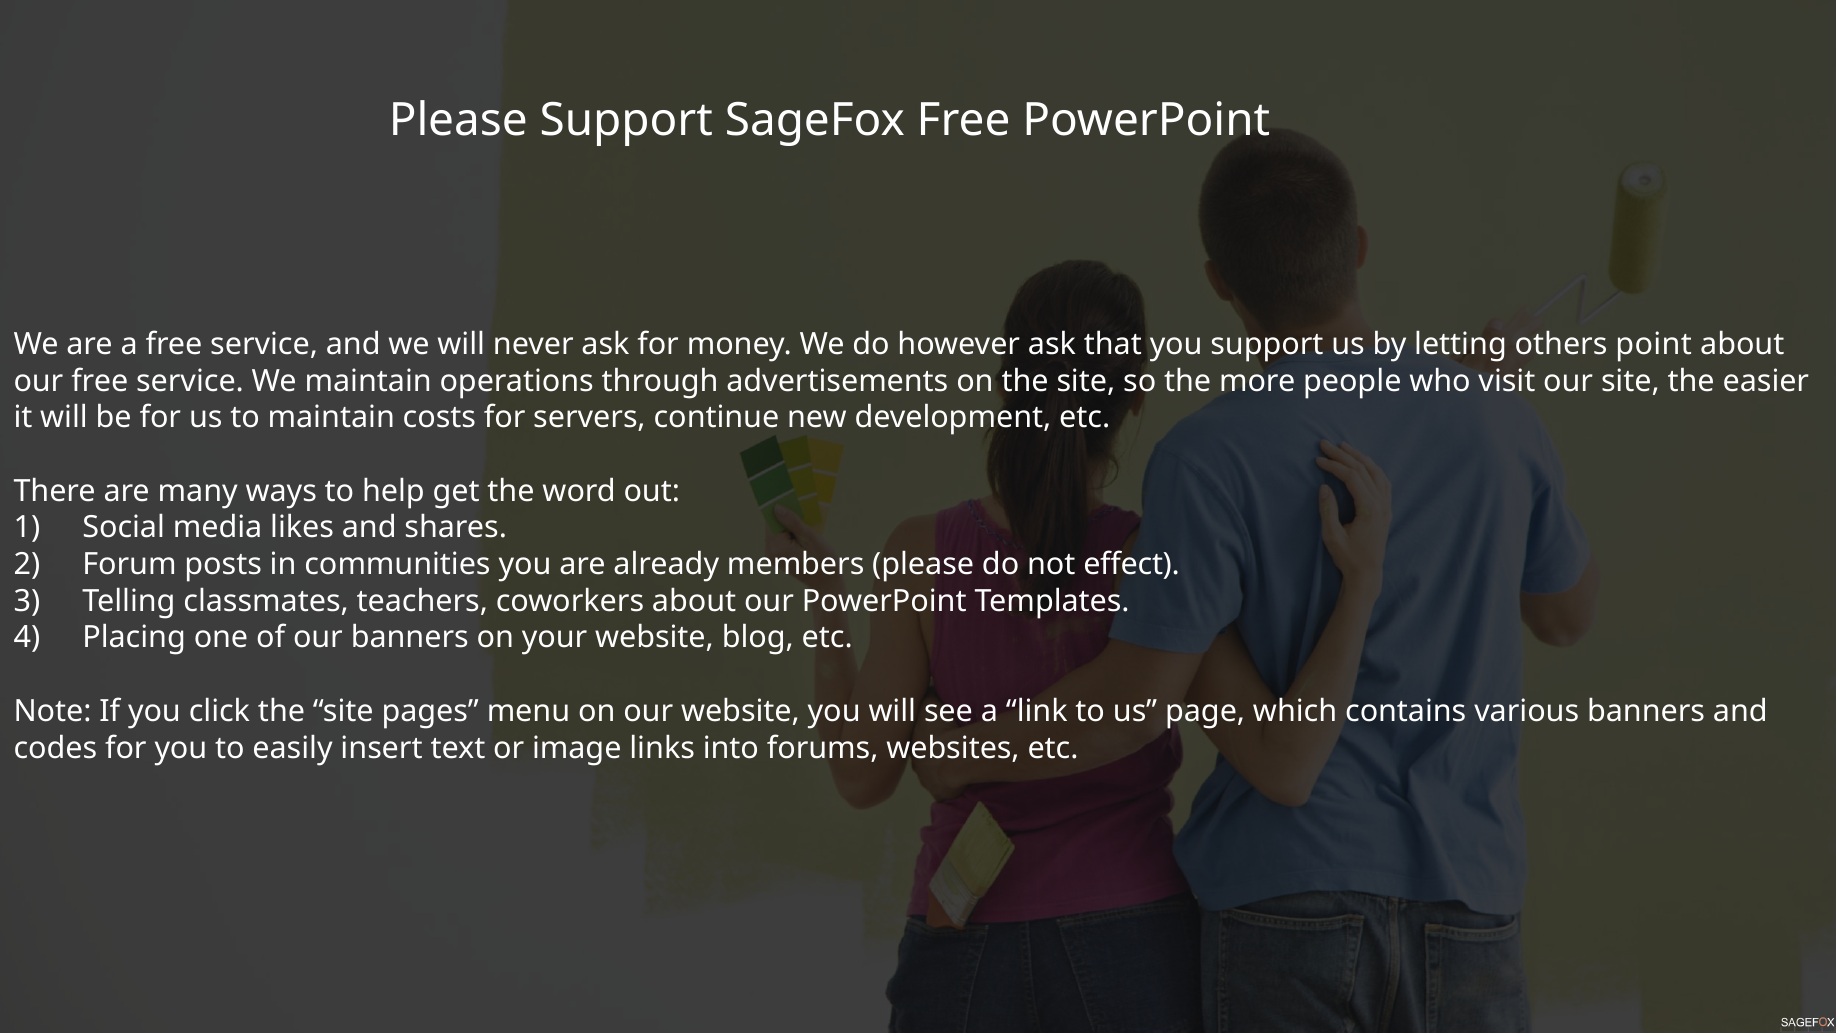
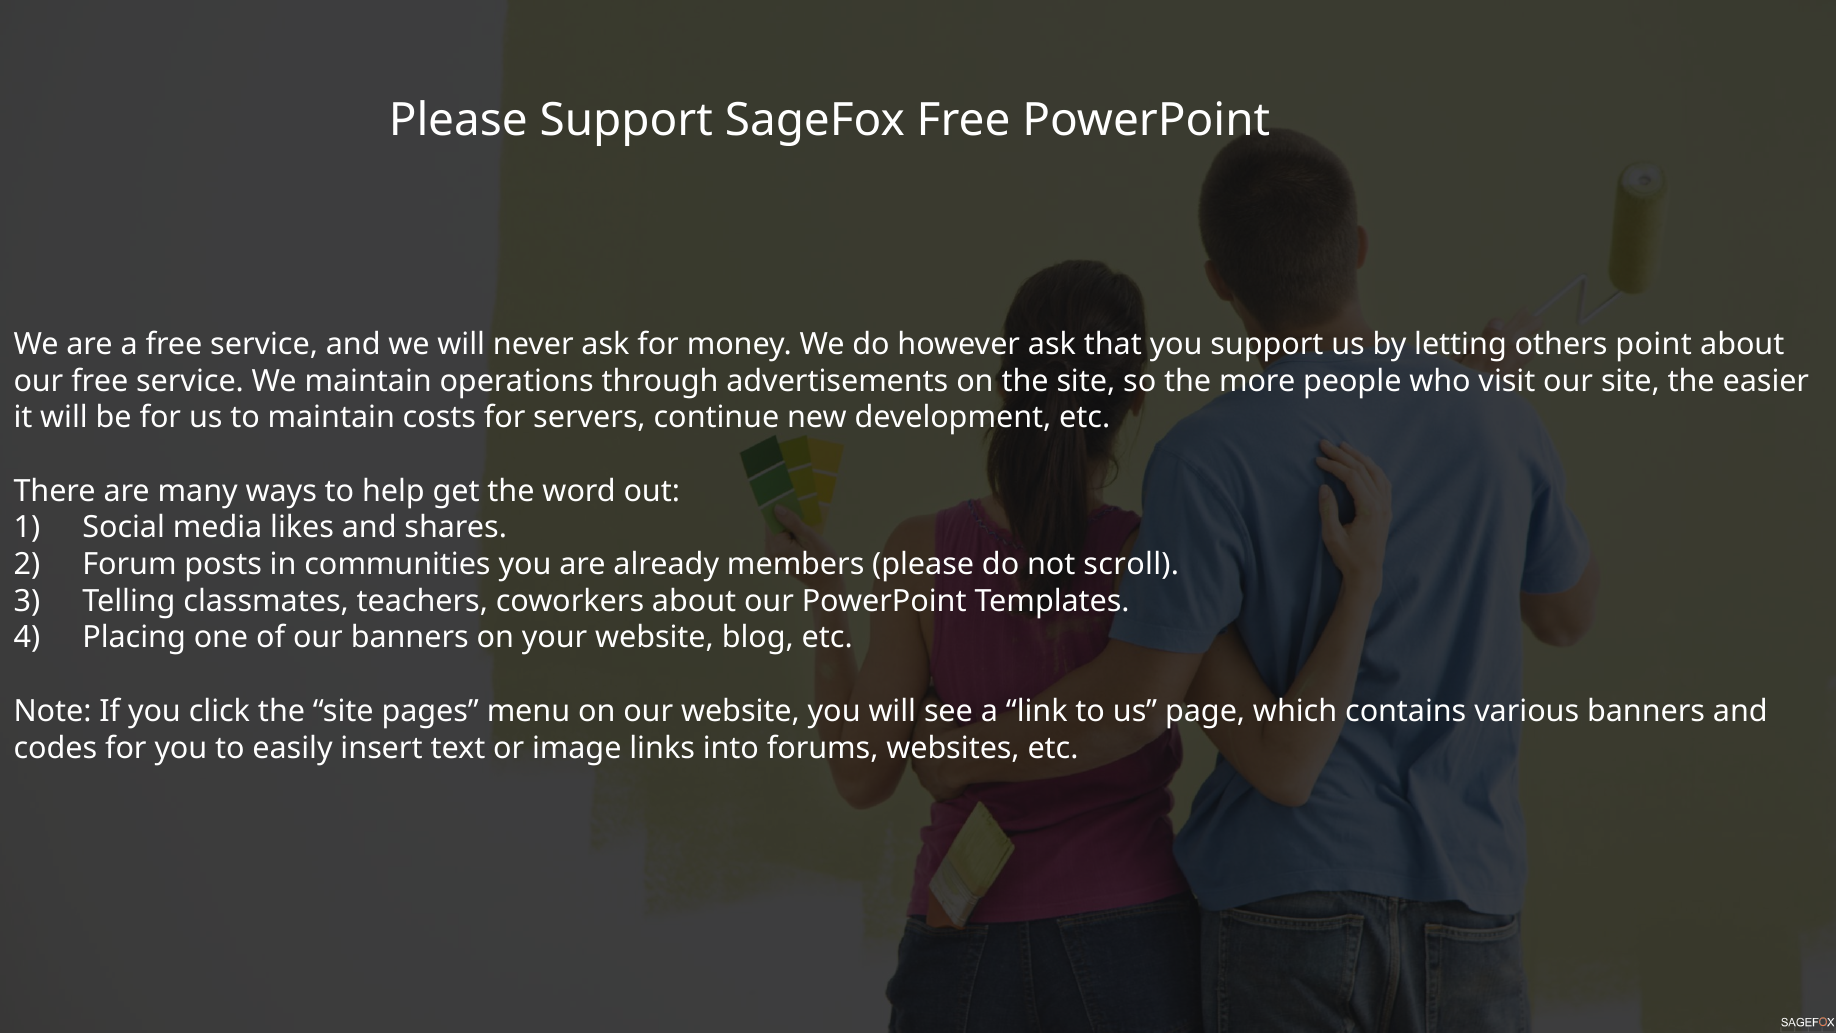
effect: effect -> scroll (1131, 564)
